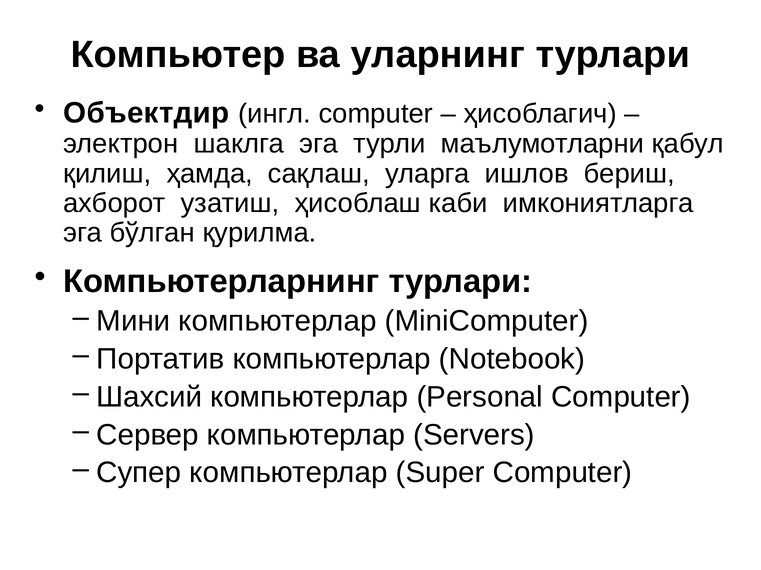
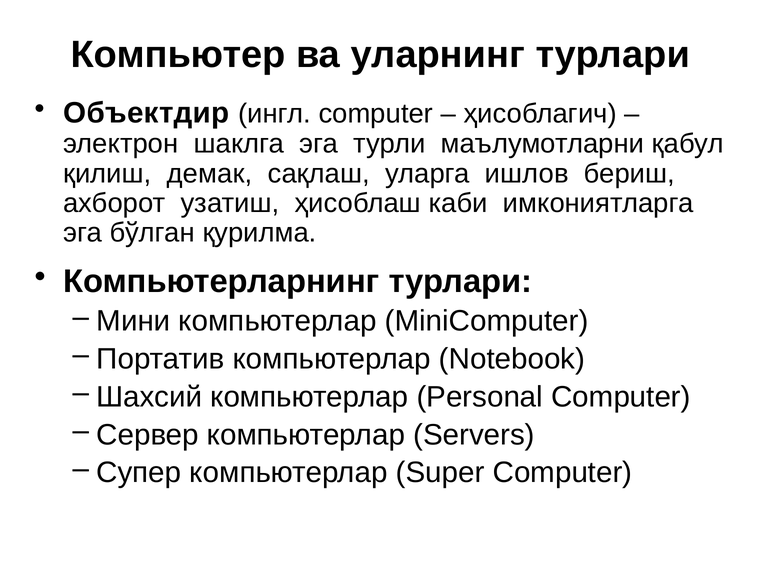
ҳамда: ҳамда -> демак (210, 174)
